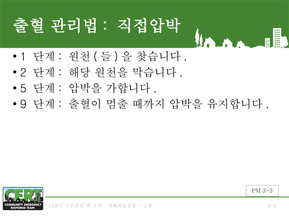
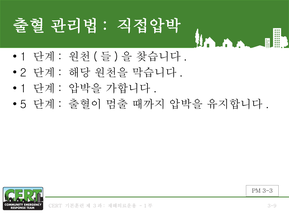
5: 5 -> 1 (23, 89)
9: 9 -> 5 (23, 105)
